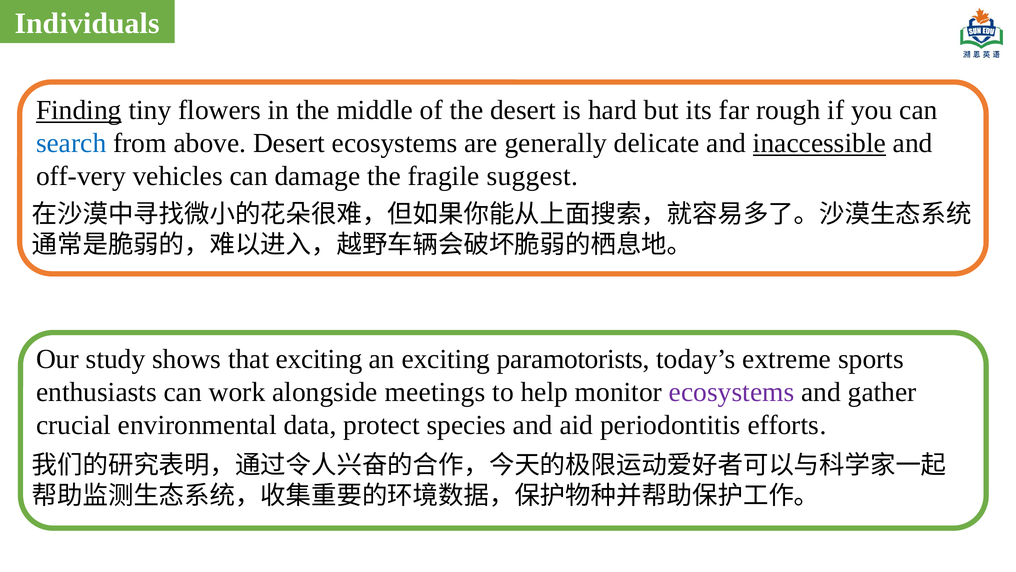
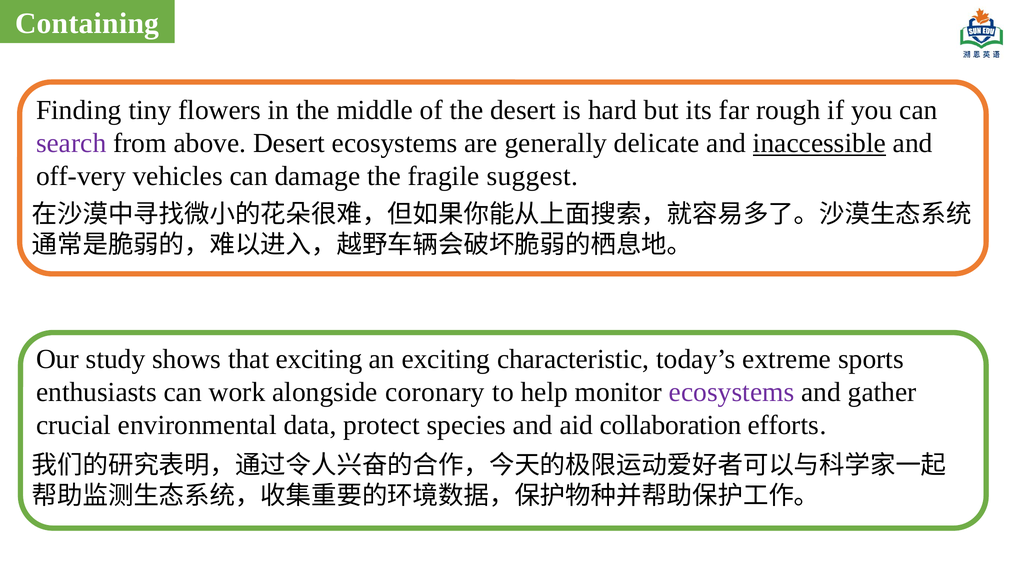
Individuals: Individuals -> Containing (87, 24)
Finding underline: present -> none (79, 110)
search colour: blue -> purple (71, 143)
paramotorists: paramotorists -> characteristic (573, 359)
meetings: meetings -> coronary (435, 392)
periodontitis: periodontitis -> collaboration (671, 425)
